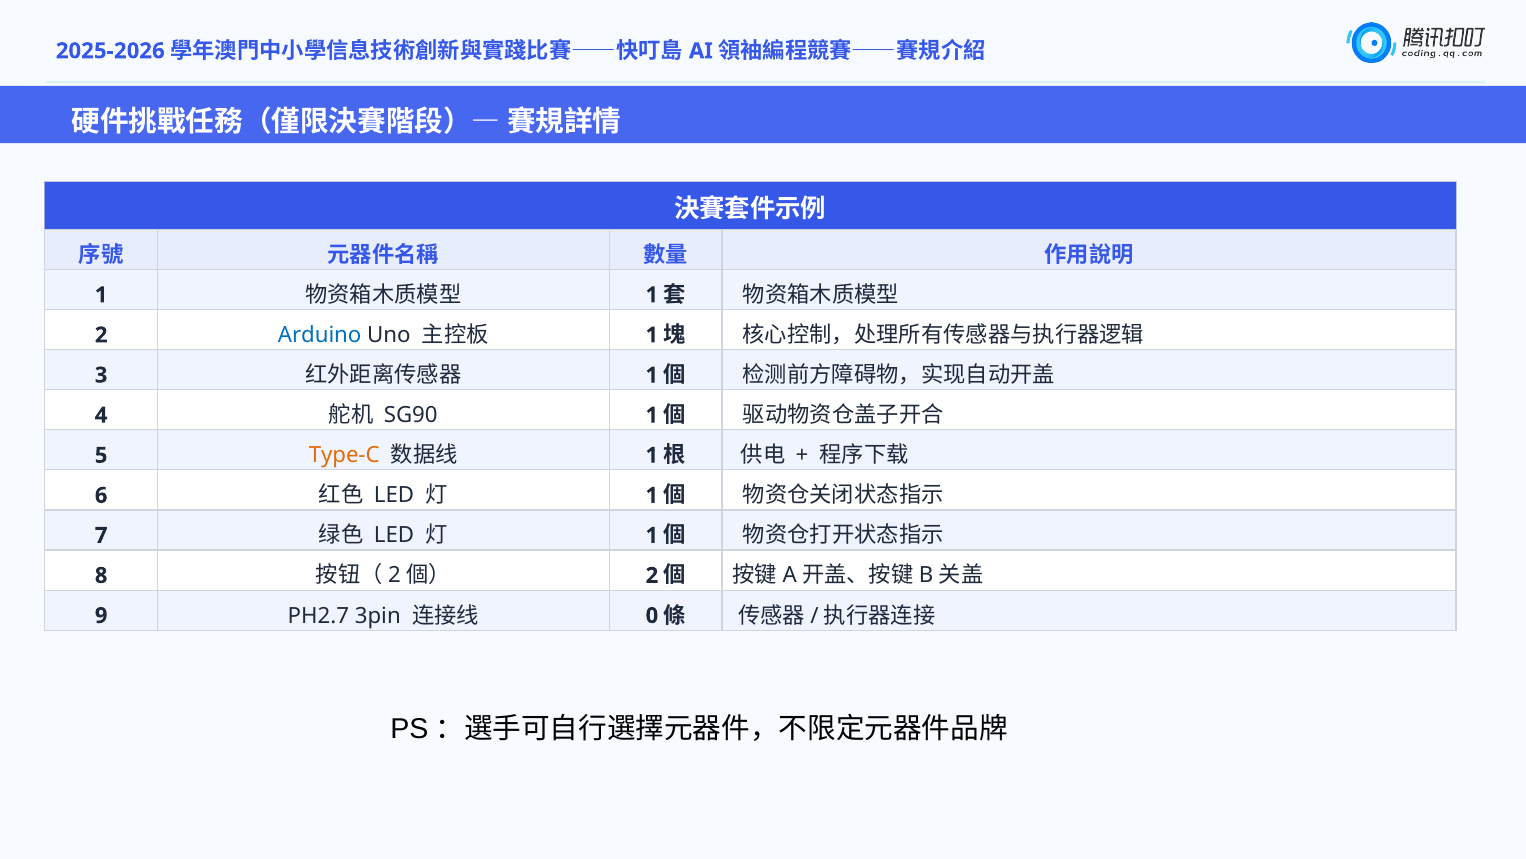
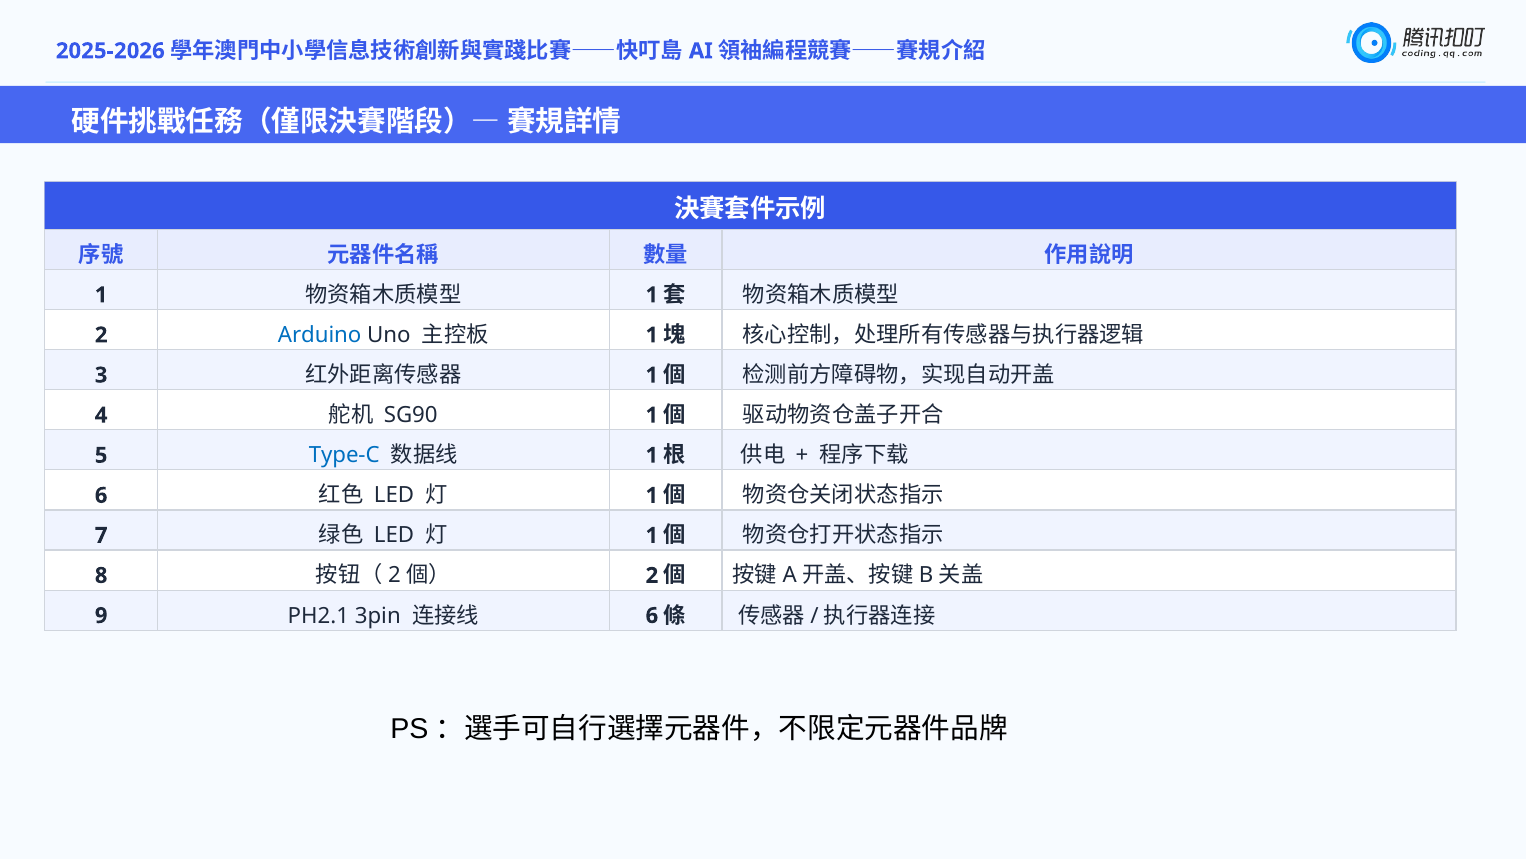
Type-C colour: orange -> blue (344, 455)
PH2.7: PH2.7 -> PH2.1 (318, 615)
0: 0 -> 6 (652, 615)
